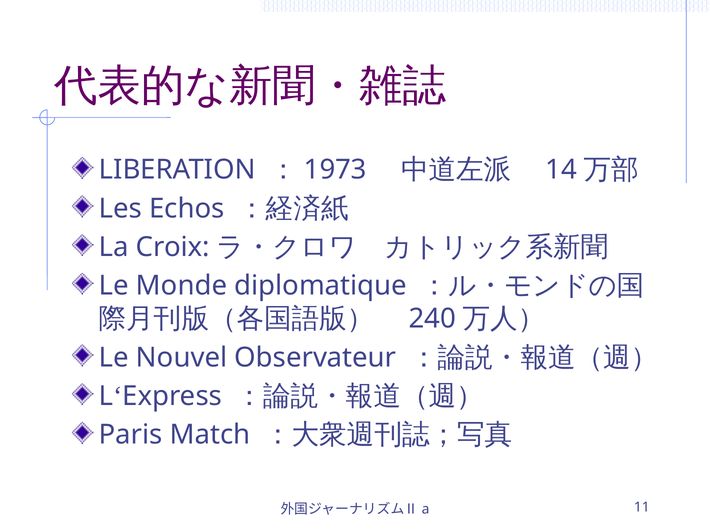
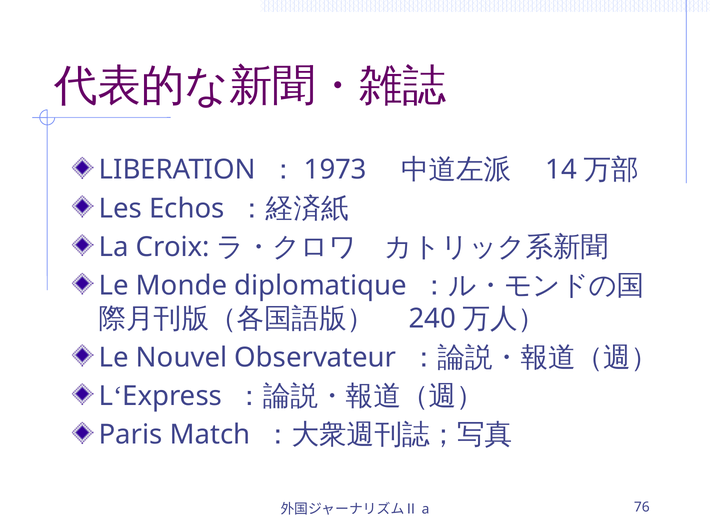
11: 11 -> 76 (642, 508)
